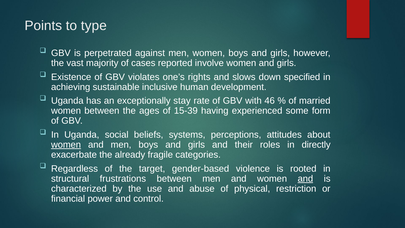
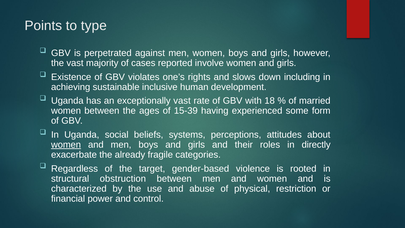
specified: specified -> including (302, 77)
exceptionally stay: stay -> vast (182, 101)
46: 46 -> 18 (270, 101)
frustrations: frustrations -> obstruction (123, 179)
and underline: present -> none (305, 179)
